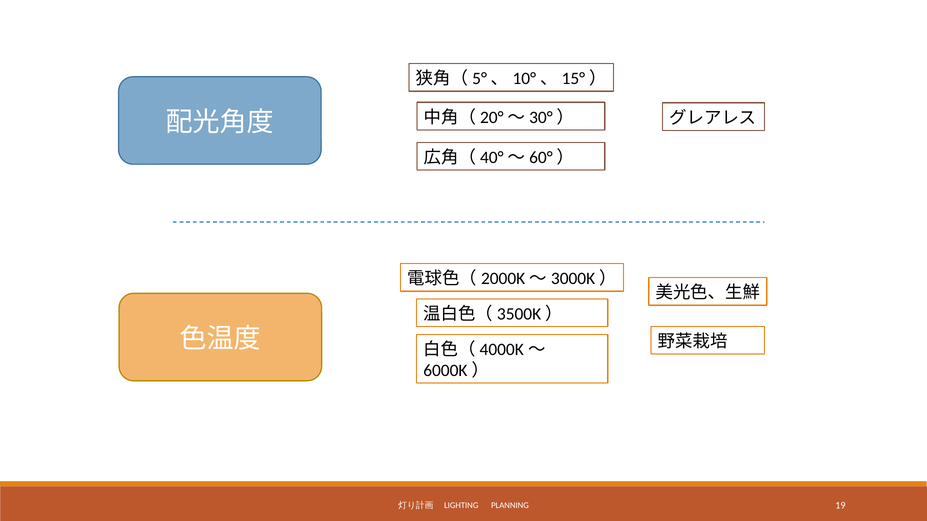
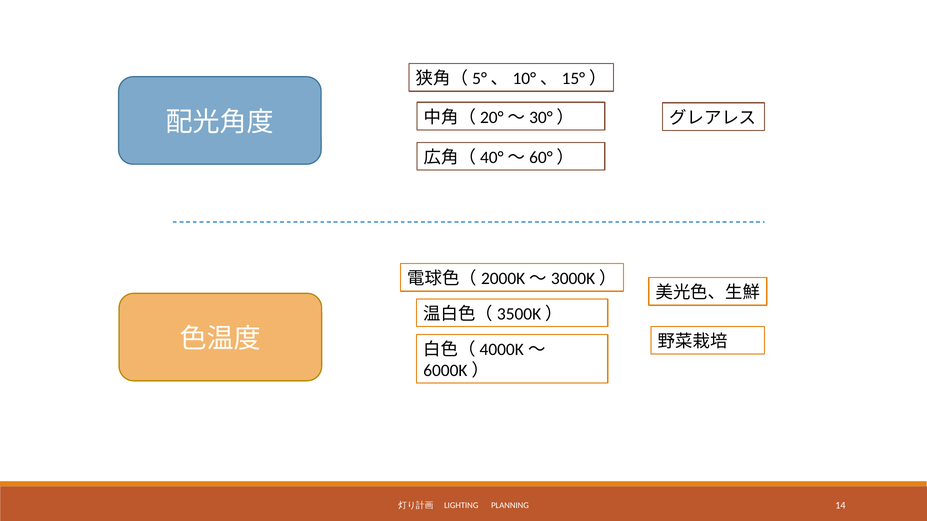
19: 19 -> 14 (840, 506)
